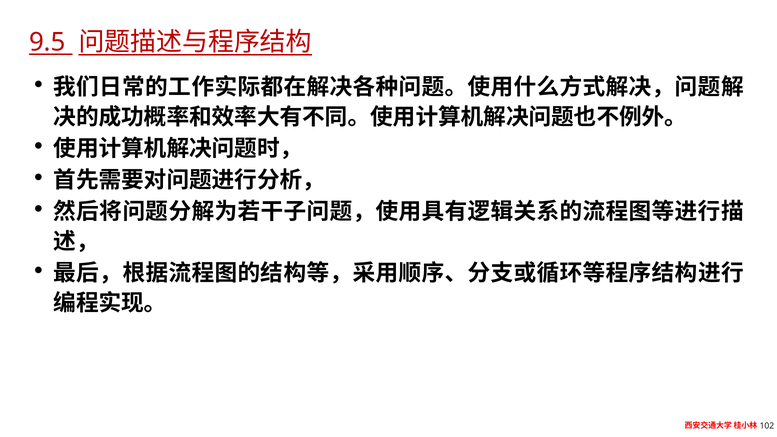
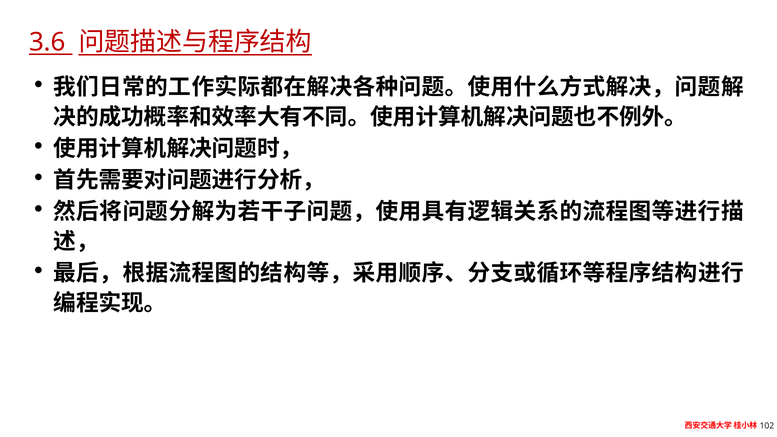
9.5: 9.5 -> 3.6 (47, 42)
